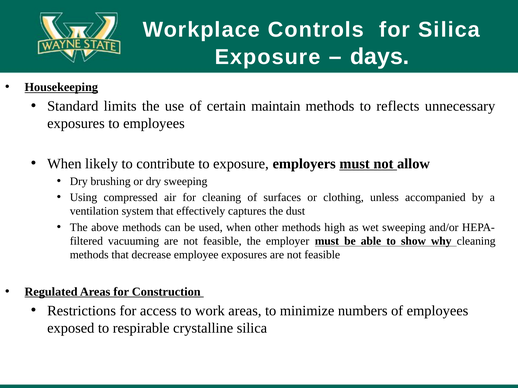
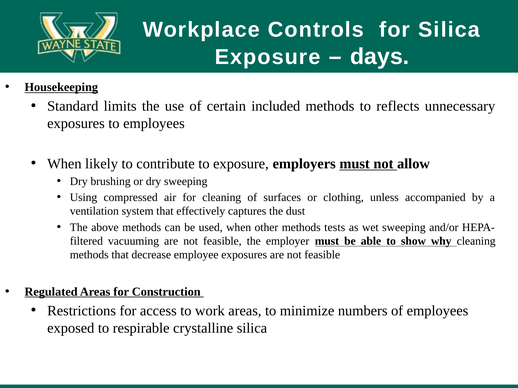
maintain: maintain -> included (276, 106)
high: high -> tests (335, 228)
